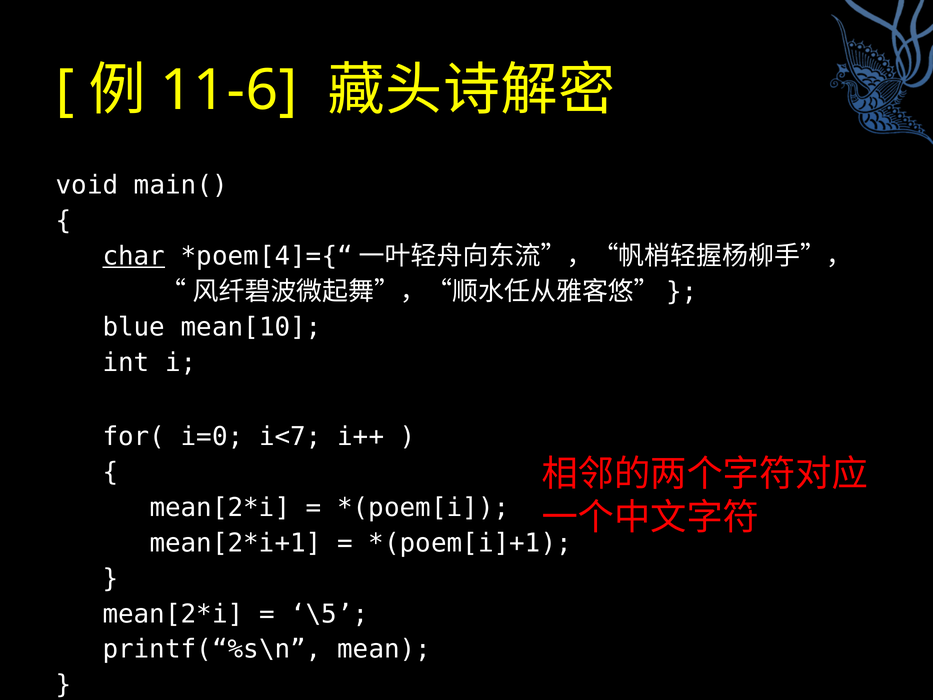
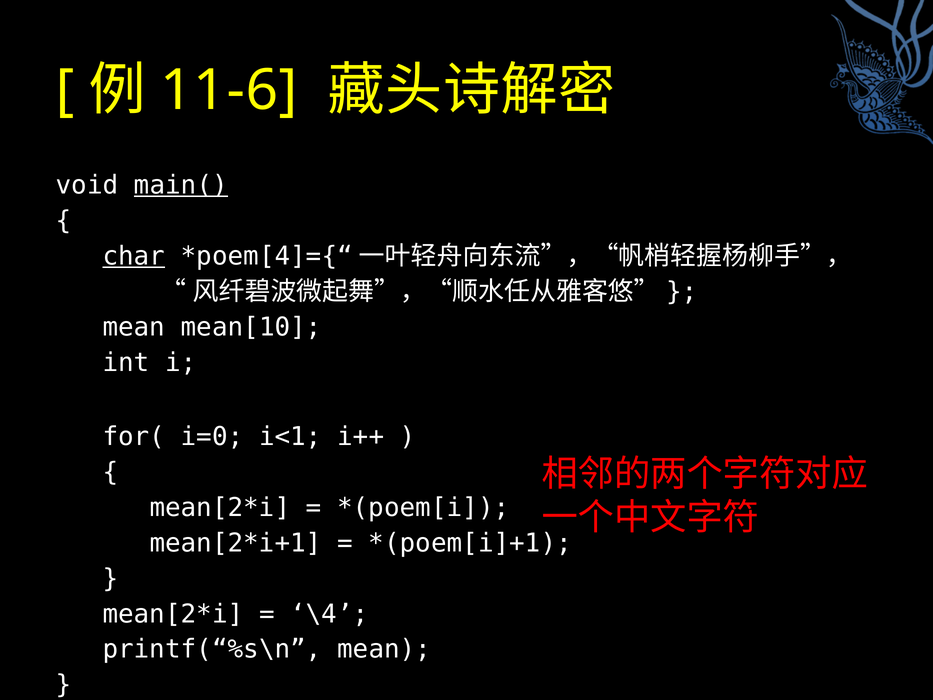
main( underline: none -> present (181, 185)
blue: blue -> mean (134, 327)
i<7: i<7 -> i<1 (290, 436)
\5: \5 -> \4 (329, 614)
